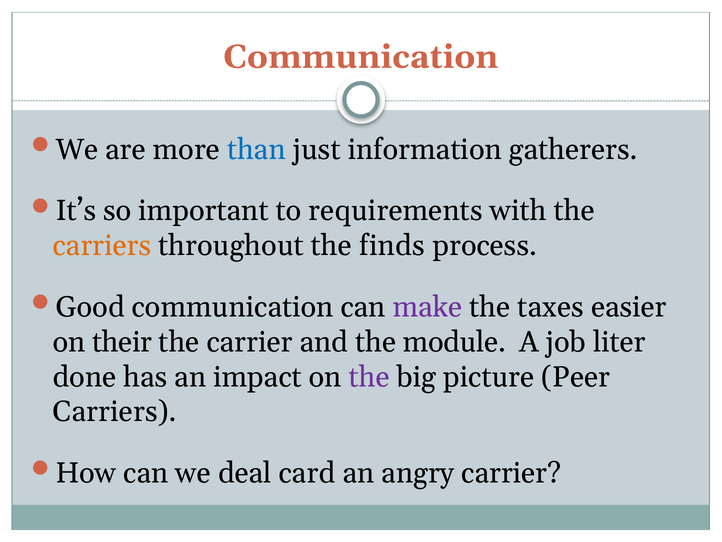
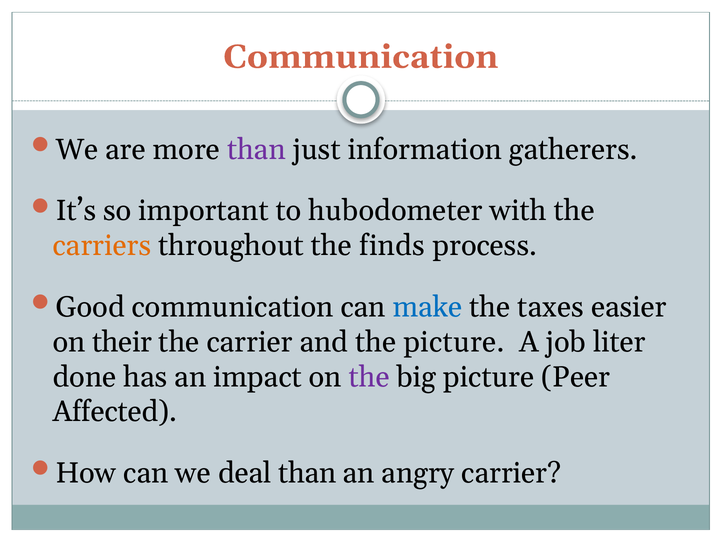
than colour: blue -> purple (256, 149)
requirements: requirements -> hubodometer (396, 211)
make colour: purple -> blue (427, 307)
the module: module -> picture (454, 342)
Carriers: Carriers -> Affected (115, 411)
deal card: card -> than (307, 473)
